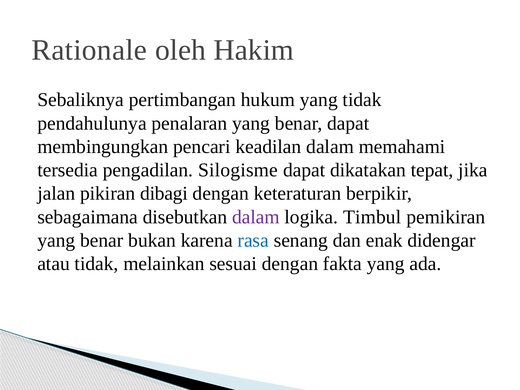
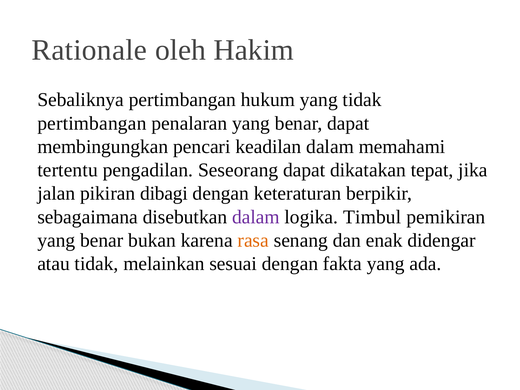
pendahulunya: pendahulunya -> pertimbangan (92, 123)
tersedia: tersedia -> tertentu (68, 170)
Silogisme: Silogisme -> Seseorang (238, 170)
rasa colour: blue -> orange (253, 240)
